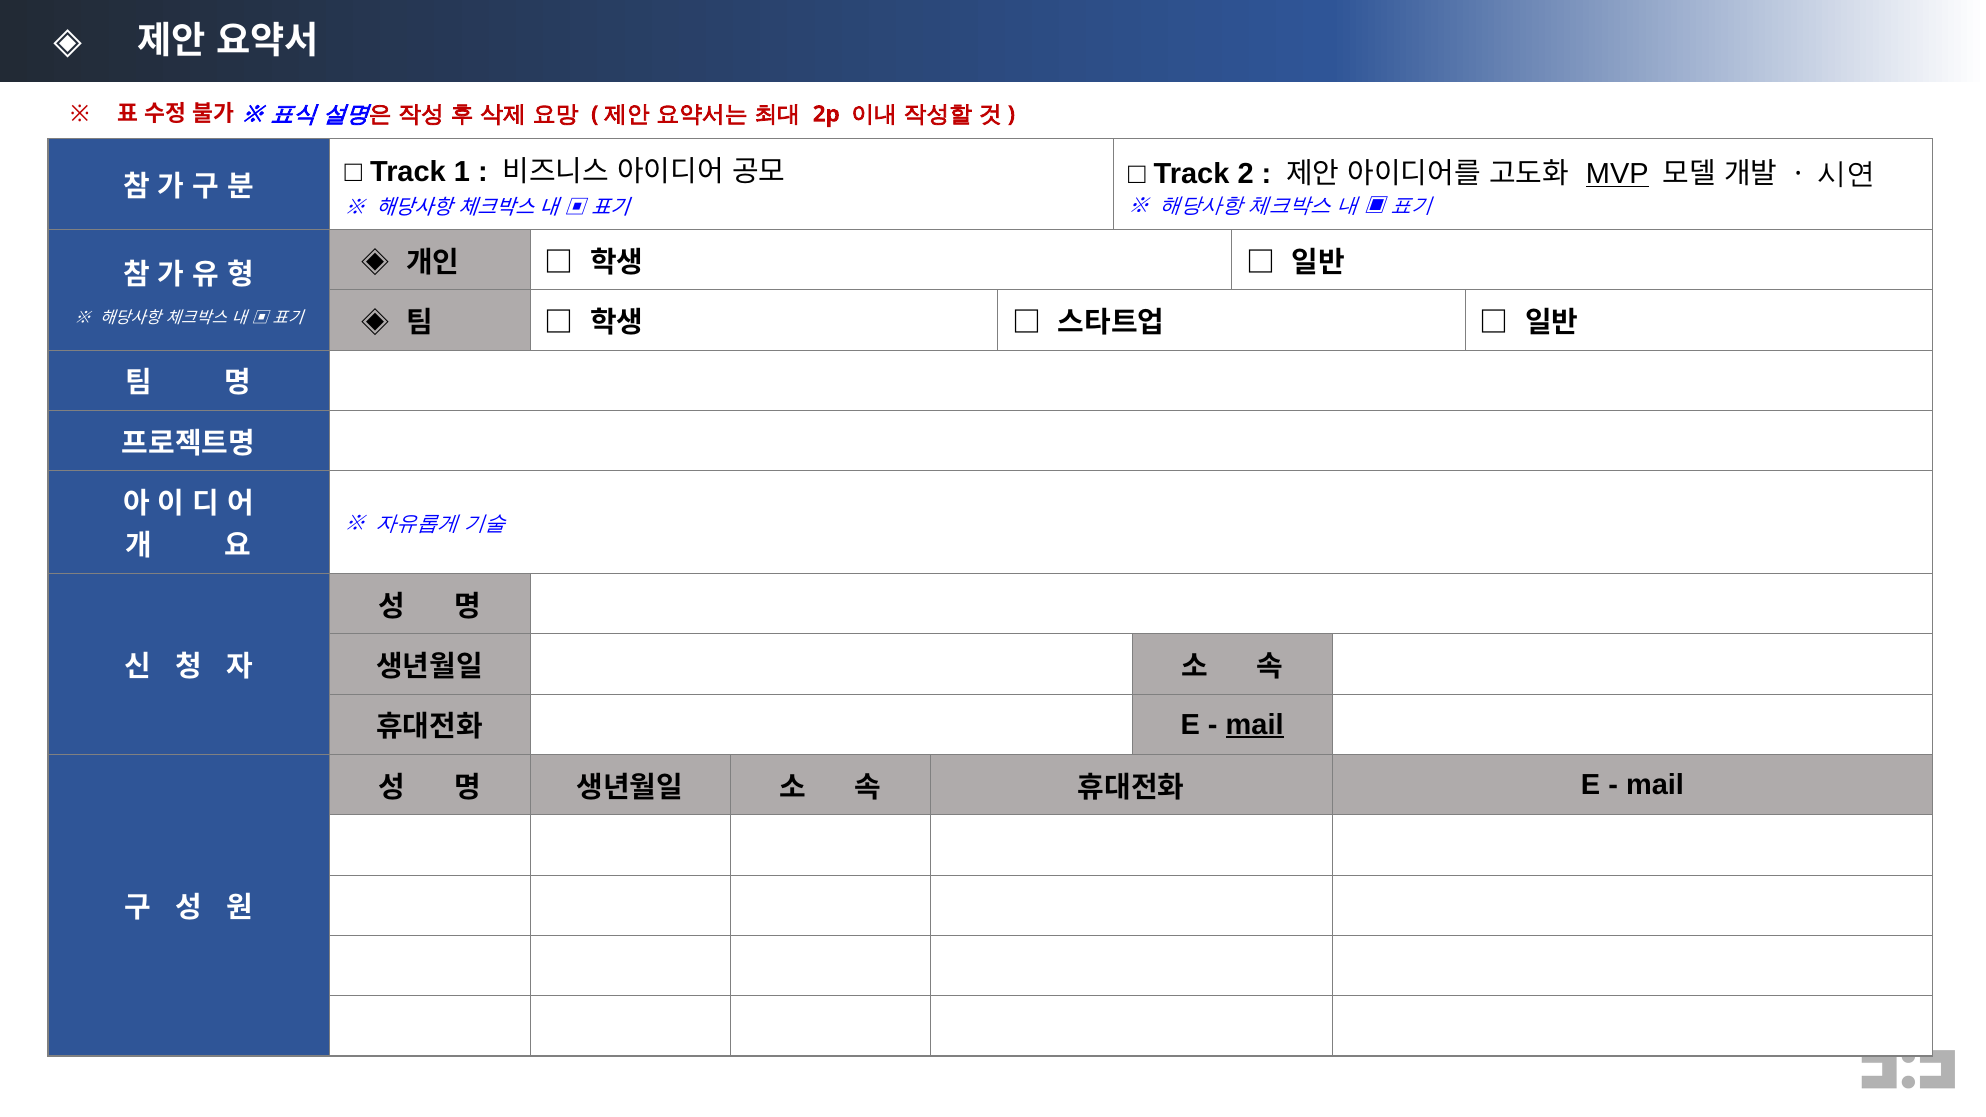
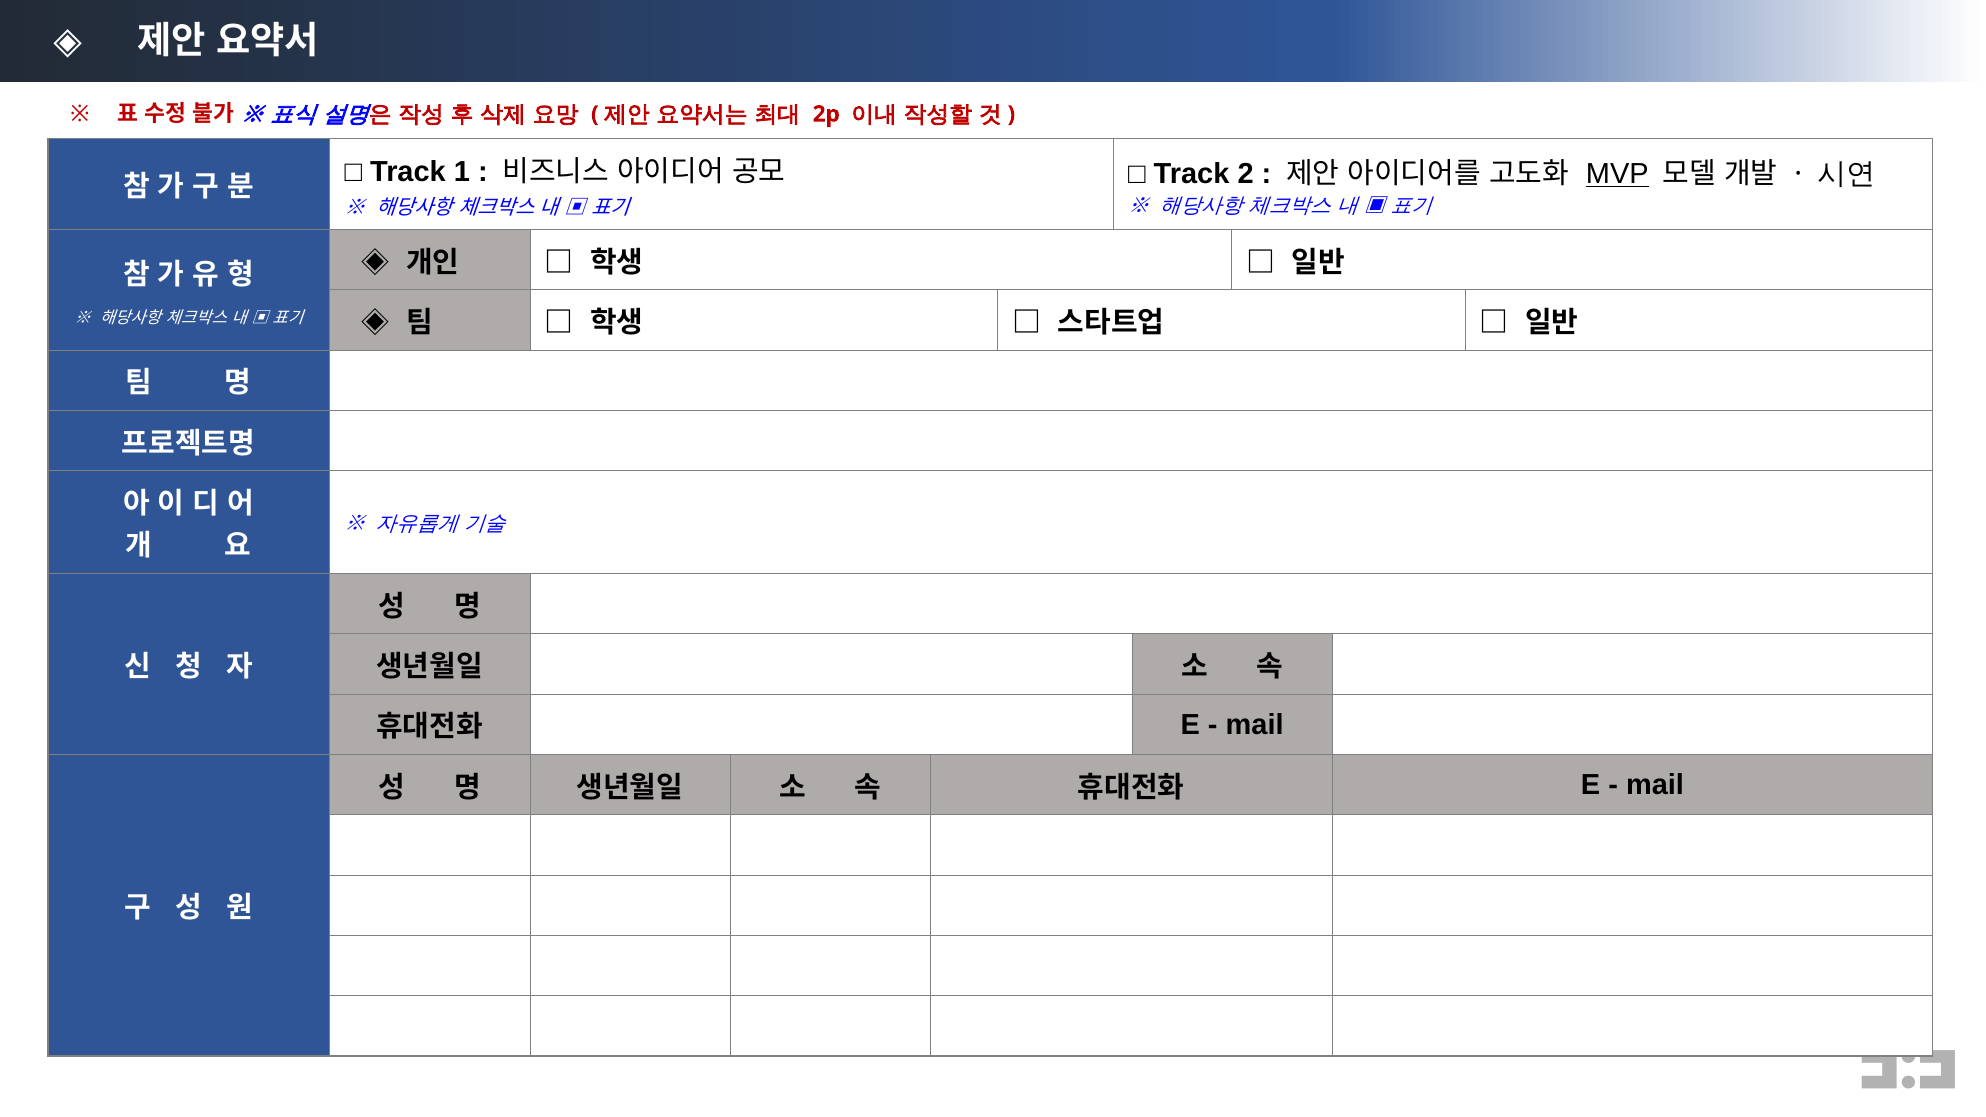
mail underline: present -> none (1255, 725)
